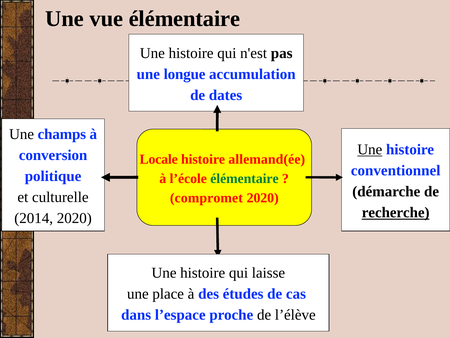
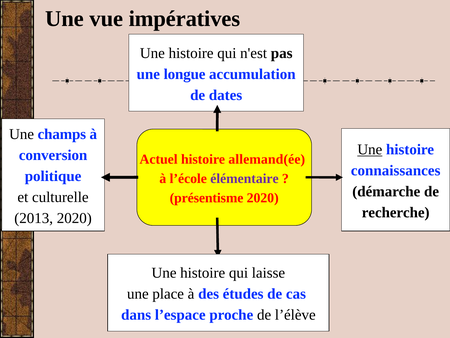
vue élémentaire: élémentaire -> impératives (184, 19)
Locale: Locale -> Actuel (159, 159)
conventionnel: conventionnel -> connaissances (396, 170)
élémentaire colour: green -> purple (244, 178)
compromet: compromet -> présentisme (207, 198)
recherche underline: present -> none (396, 212)
2014: 2014 -> 2013 (34, 218)
